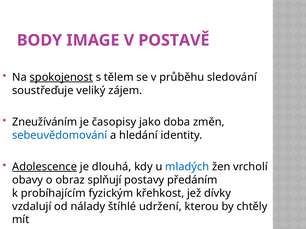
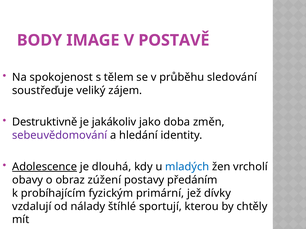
spokojenost underline: present -> none (61, 77)
Zneužíváním: Zneužíváním -> Destruktivně (45, 122)
časopisy: časopisy -> jakákoliv (114, 122)
sebeuvědomování colour: blue -> purple (60, 135)
splňují: splňují -> zúžení (104, 180)
křehkost: křehkost -> primární (160, 194)
udržení: udržení -> sportují (160, 207)
